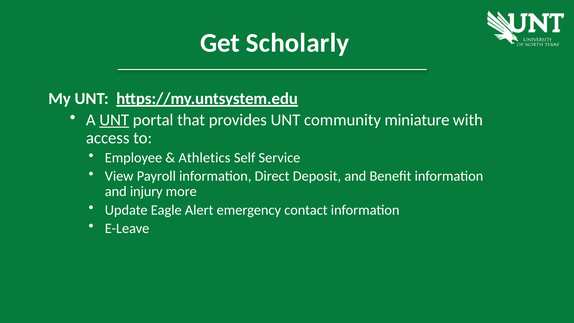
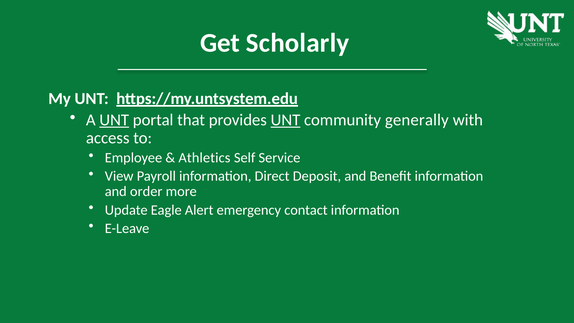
UNT underline: none -> present (285, 120)
miniature: miniature -> generally (417, 120)
injury: injury -> order (146, 192)
